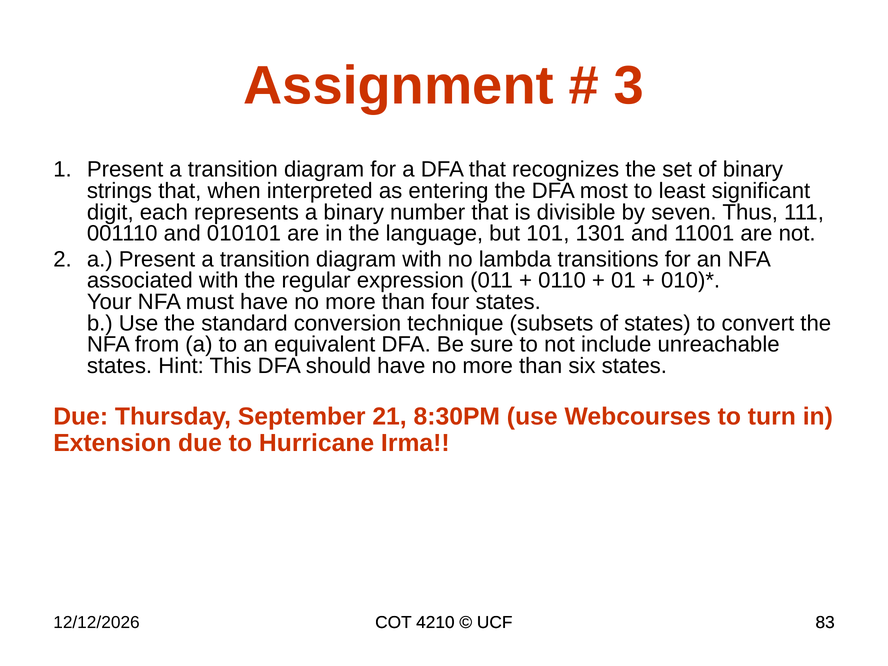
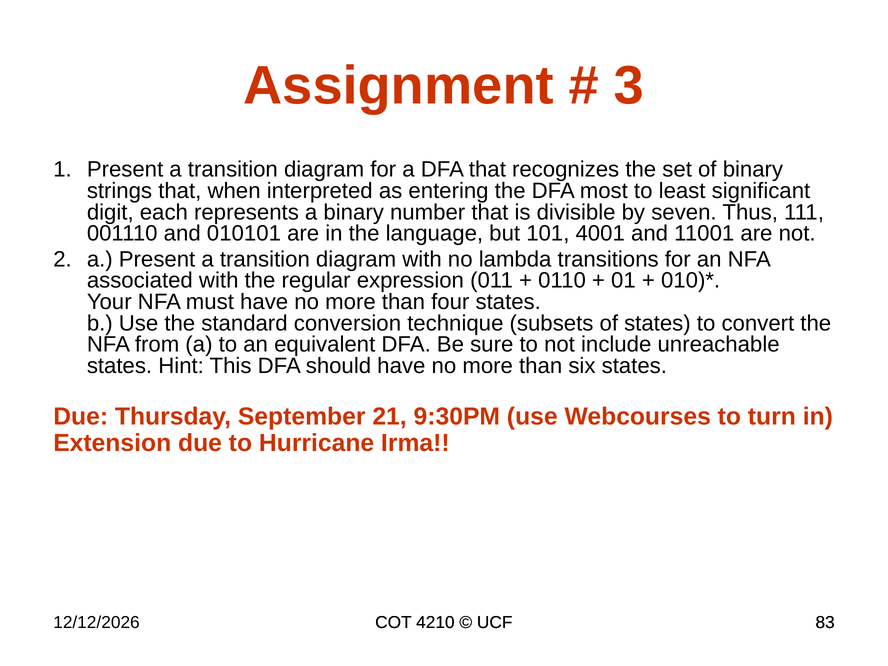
1301: 1301 -> 4001 (600, 234)
8:30PM: 8:30PM -> 9:30PM (457, 416)
